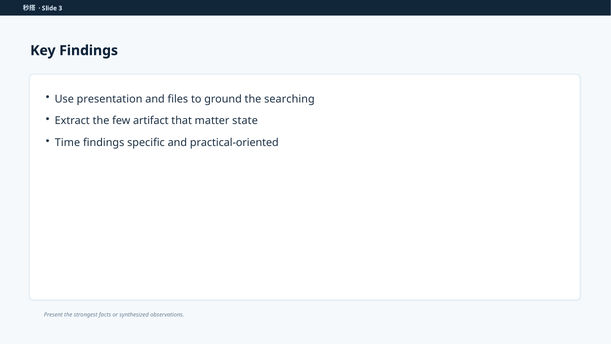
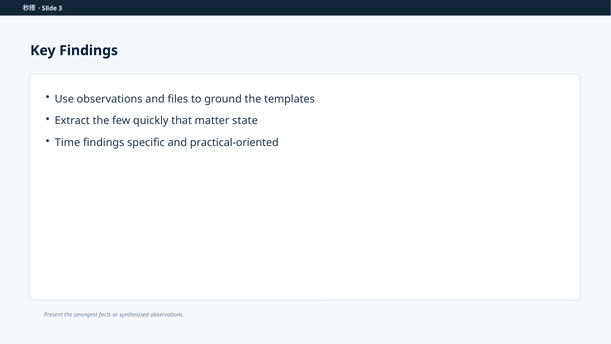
Use presentation: presentation -> observations (110, 99)
searching: searching -> templates (289, 99)
artifact: artifact -> quickly (151, 121)
